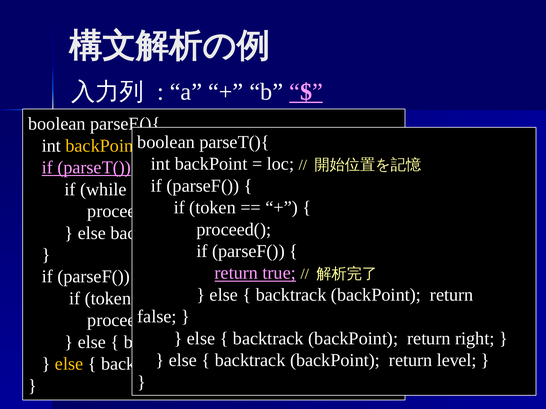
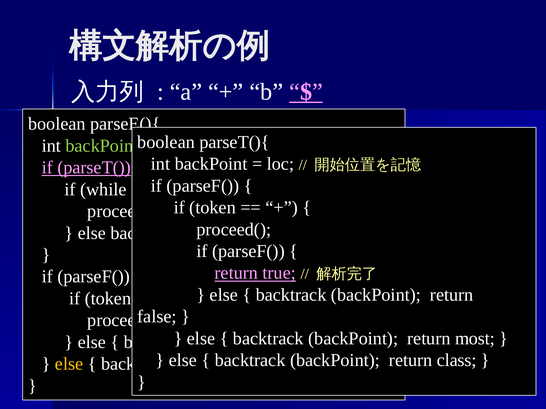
backPoint colour: yellow -> light green (102, 146)
right: right -> most (475, 339)
level: level -> class (457, 361)
